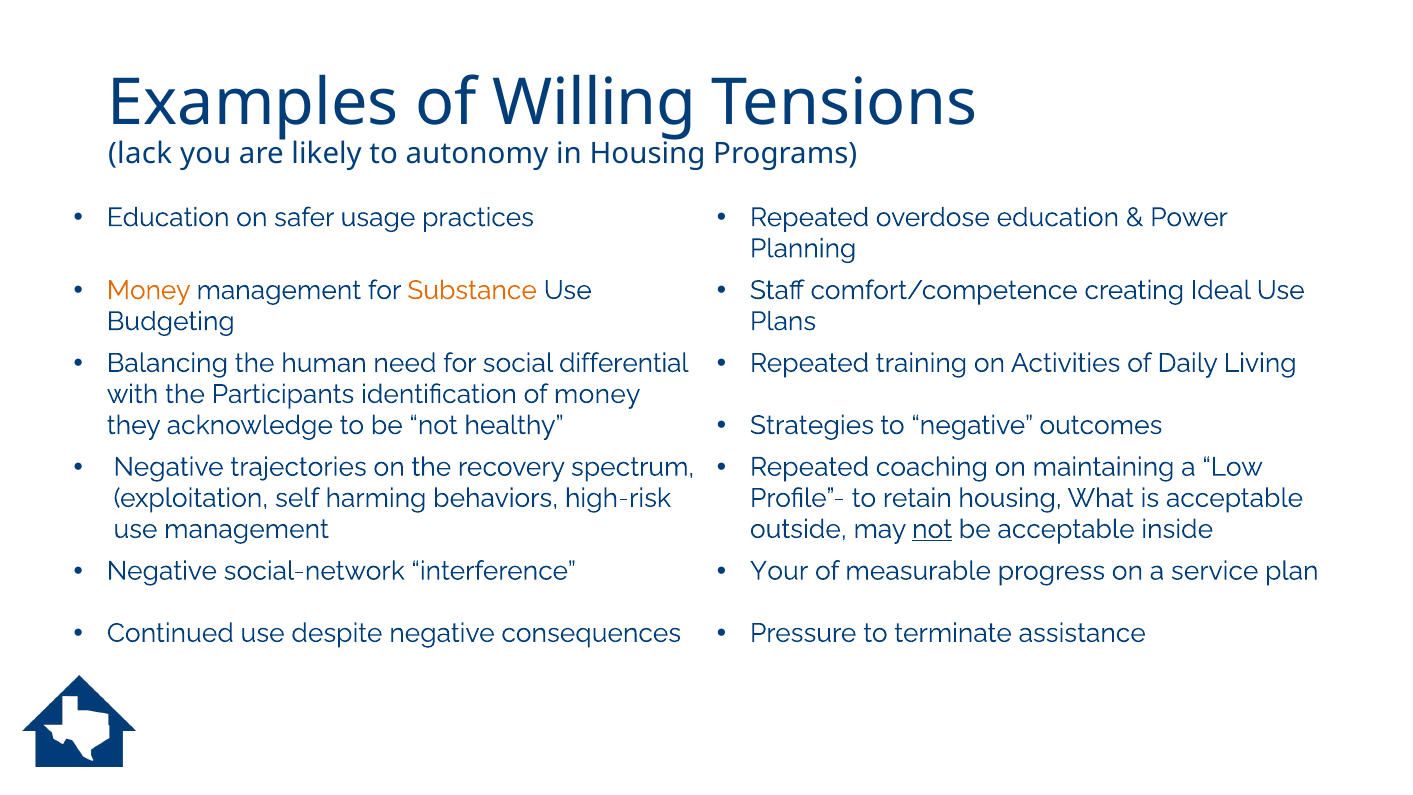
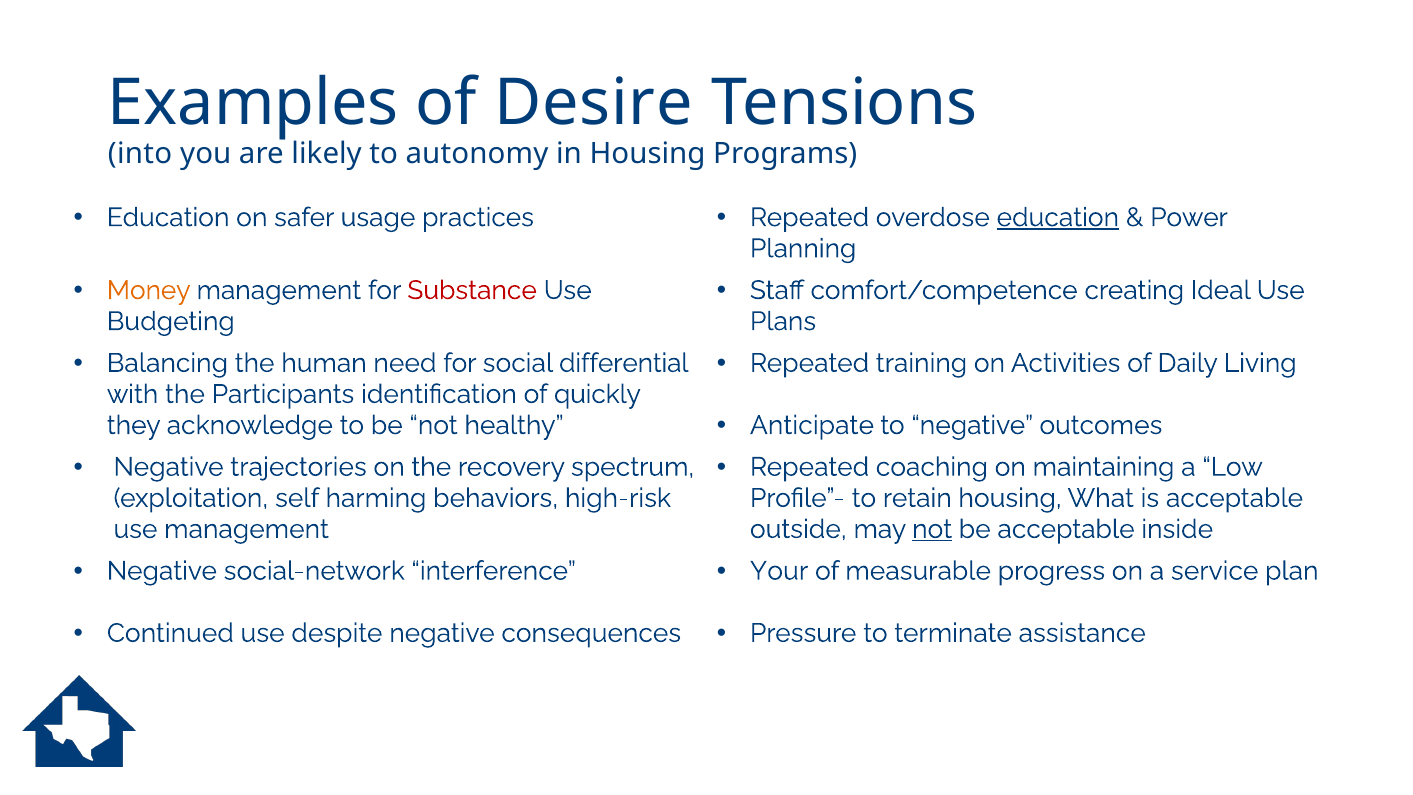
Willing: Willing -> Desire (594, 103)
lack: lack -> into (140, 154)
education underline: none -> present (1058, 217)
Substance colour: orange -> red (472, 290)
of money: money -> quickly (597, 394)
Strategies: Strategies -> Anticipate (812, 425)
